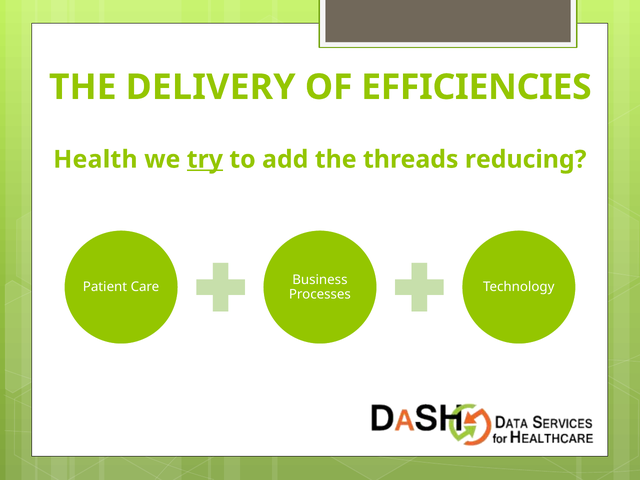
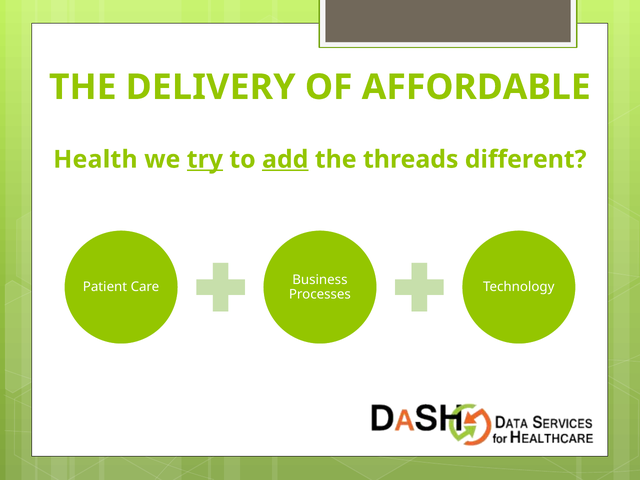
EFFICIENCIES: EFFICIENCIES -> AFFORDABLE (476, 87)
add underline: none -> present (285, 159)
reducing: reducing -> different (526, 159)
